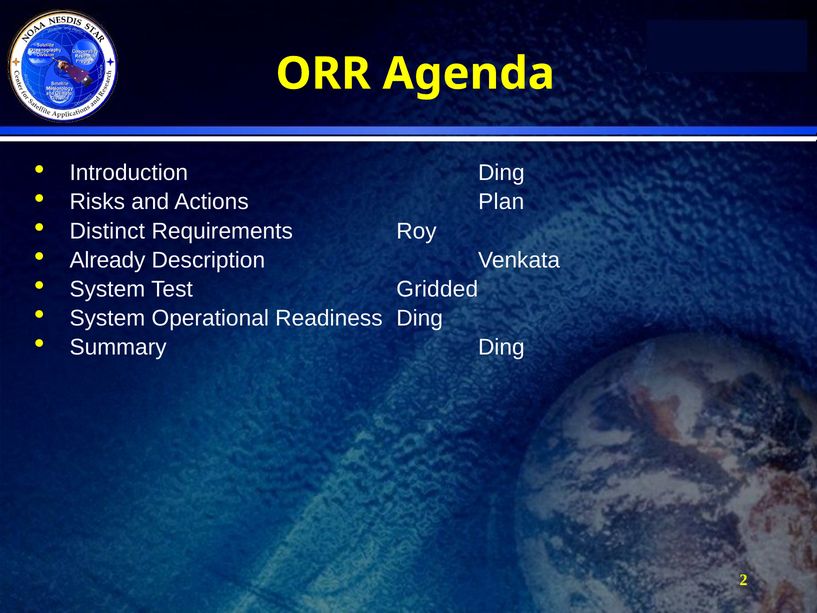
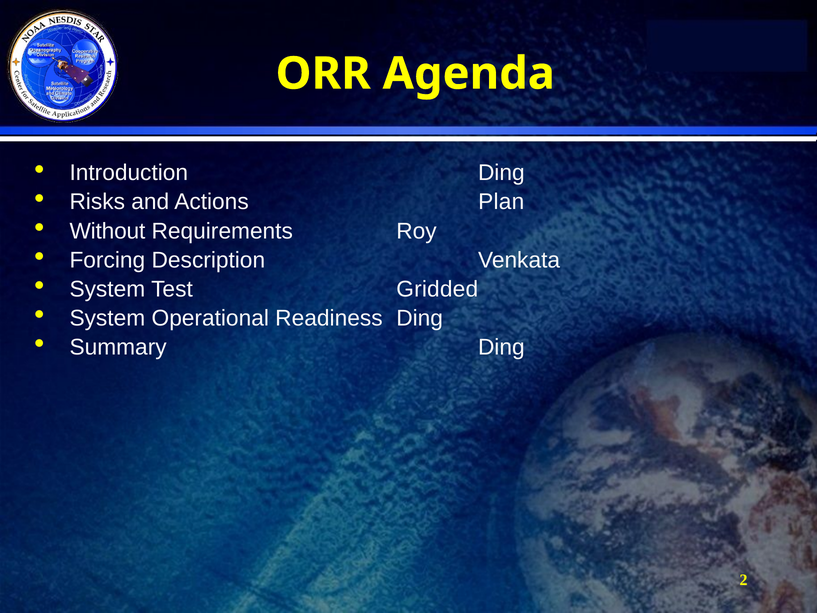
Distinct: Distinct -> Without (107, 231)
Already: Already -> Forcing (107, 260)
